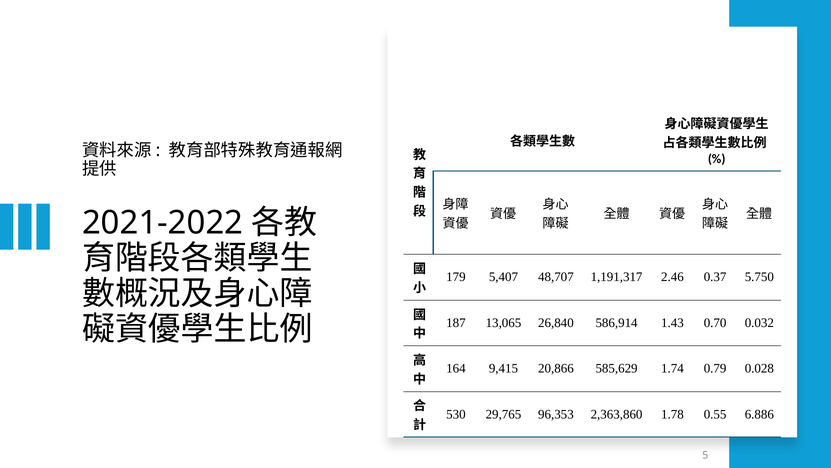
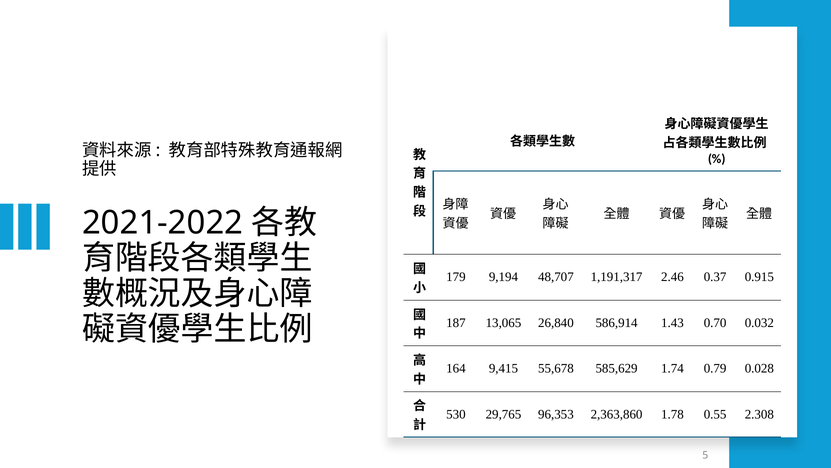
5,407: 5,407 -> 9,194 (503, 277)
5.750: 5.750 -> 0.915 (759, 277)
20,866: 20,866 -> 55,678 (556, 368)
6.886: 6.886 -> 2.308 (759, 414)
